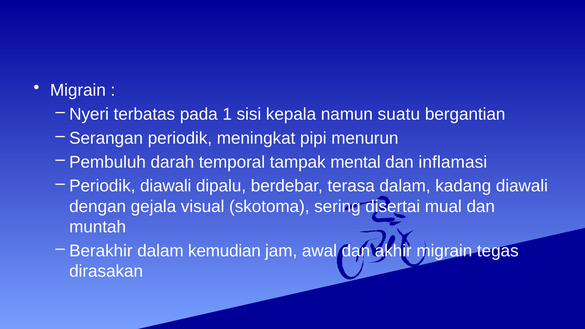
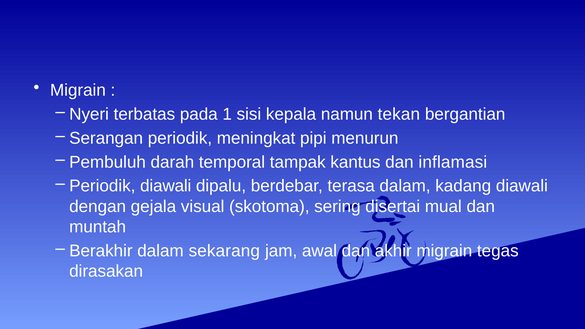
suatu: suatu -> tekan (399, 114)
mental: mental -> kantus (355, 162)
kemudian: kemudian -> sekarang (224, 251)
